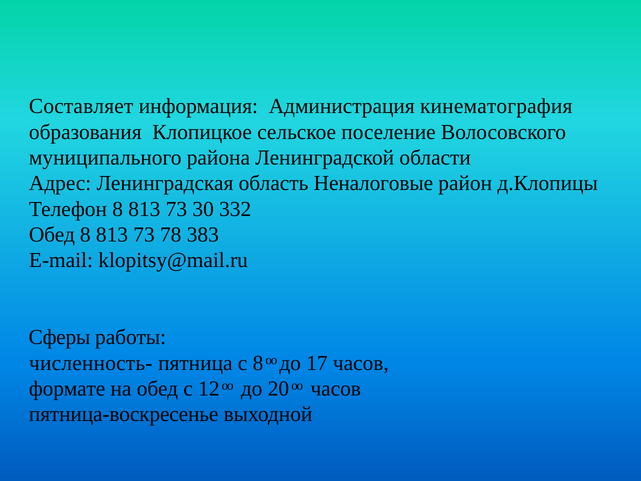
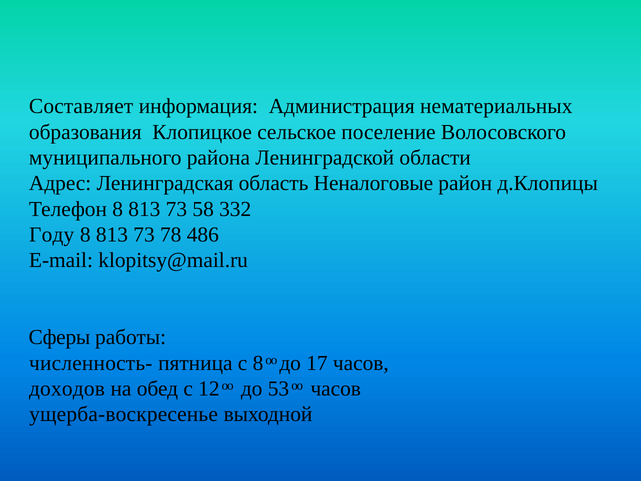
кинематография: кинематография -> нематериальных (496, 106)
30: 30 -> 58 (203, 209)
Обед: Обед -> Году (52, 235)
383: 383 -> 486 (203, 235)
формате: формате -> доходов (67, 388)
20: 20 -> 53 (278, 388)
пятница-воскресенье: пятница-воскресенье -> ущерба-воскресенье (124, 414)
